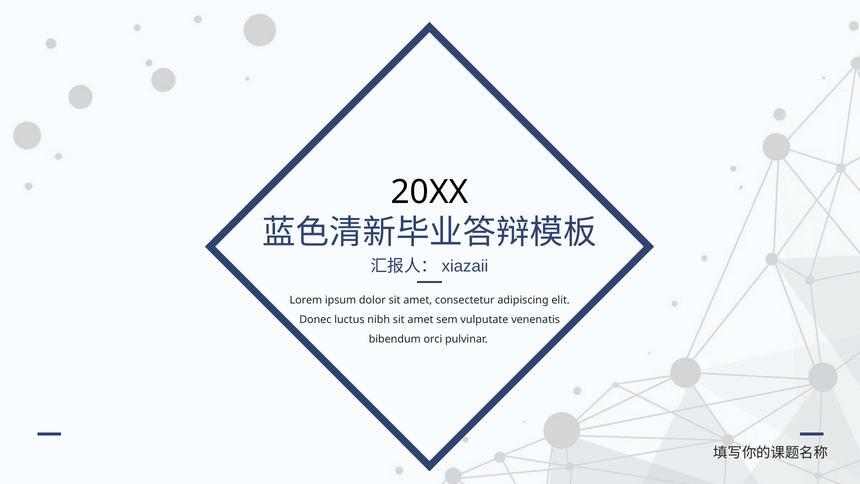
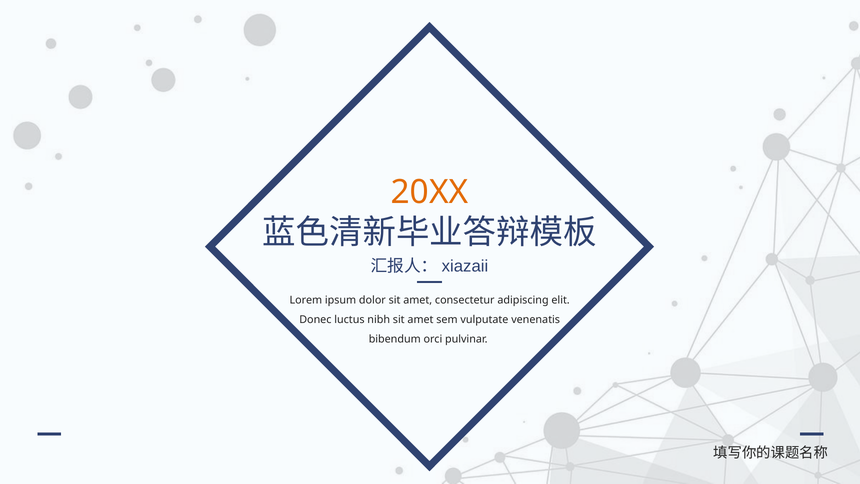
20XX colour: black -> orange (430, 192)
